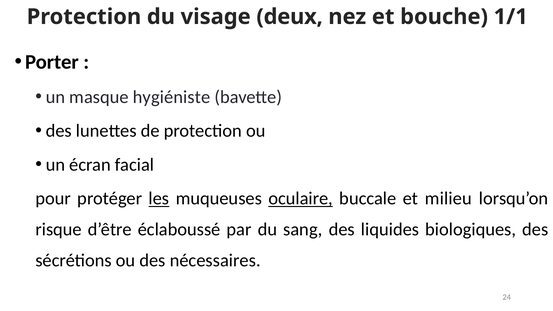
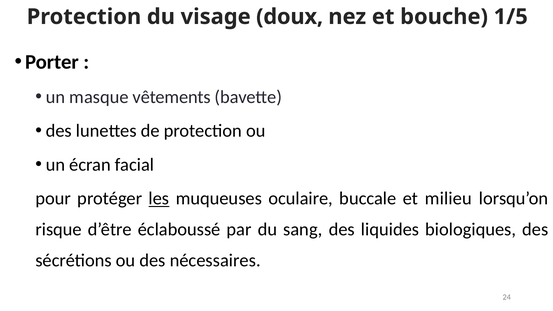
deux: deux -> doux (290, 17)
1/1: 1/1 -> 1/5 (511, 17)
hygiéniste: hygiéniste -> vêtements (172, 97)
oculaire underline: present -> none (301, 199)
